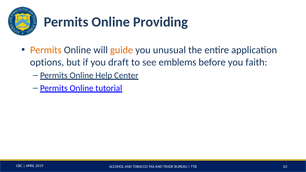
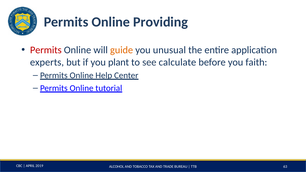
Permits colour: orange -> red (46, 50)
options: options -> experts (47, 62)
draft: draft -> plant (119, 62)
emblems: emblems -> calculate (177, 62)
